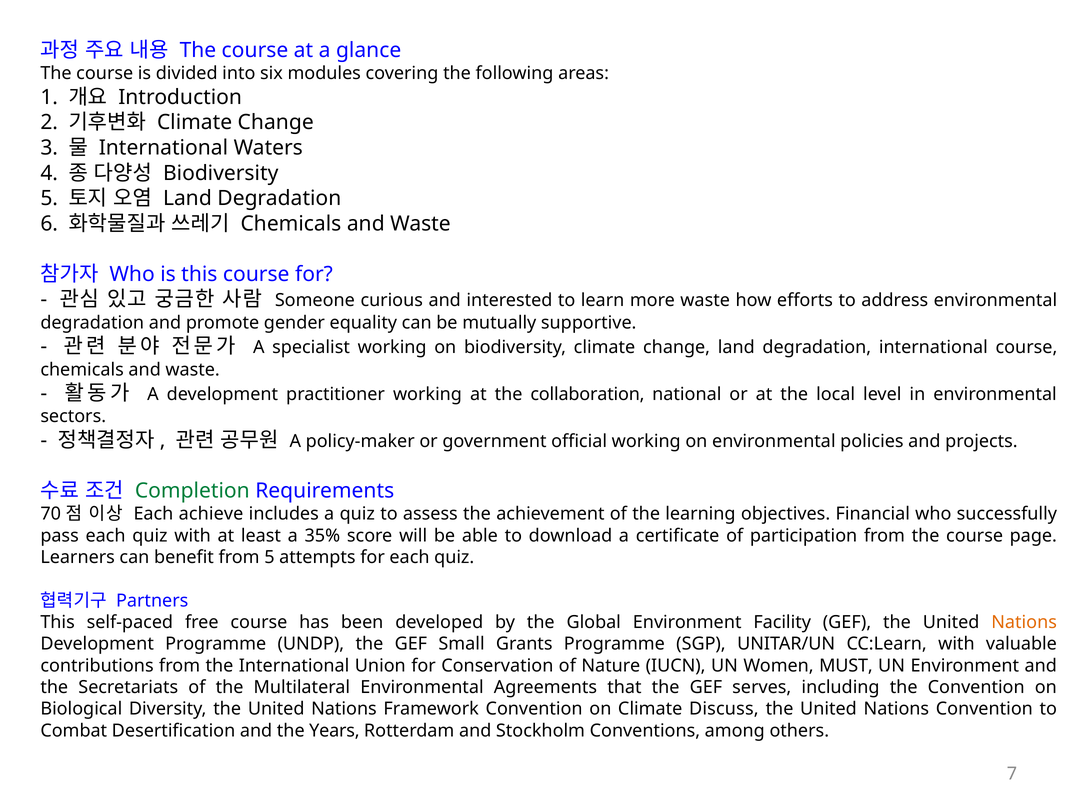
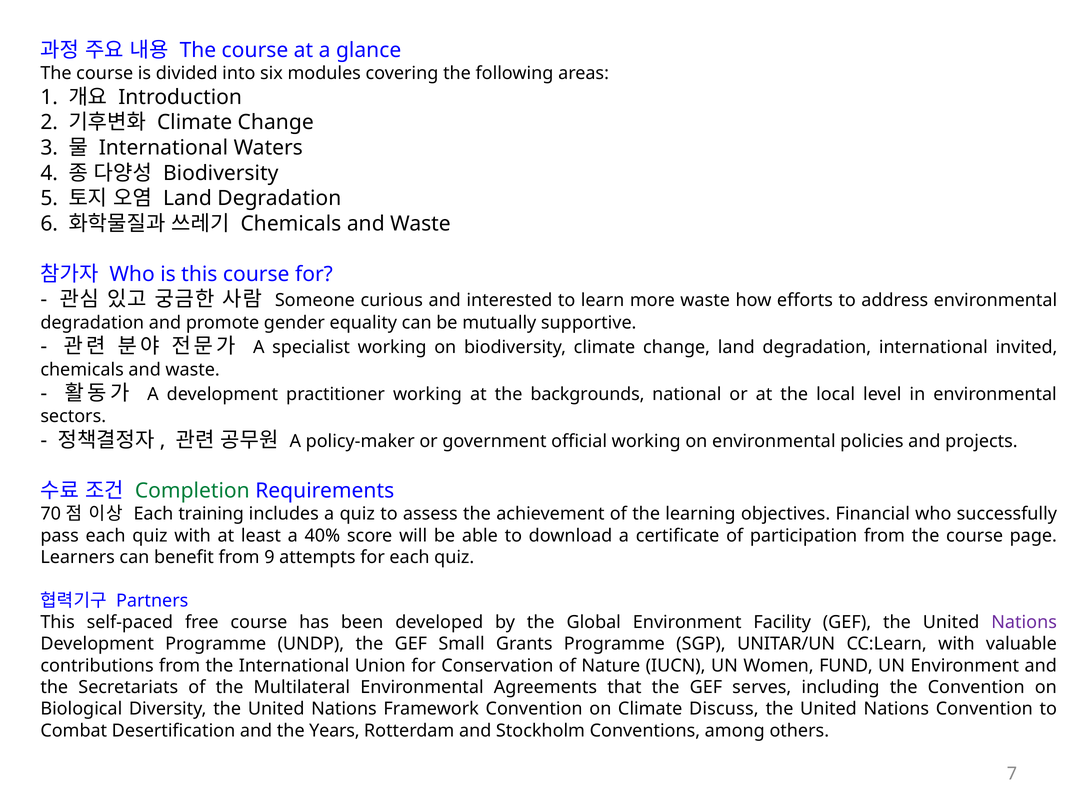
international course: course -> invited (1026, 347)
collaboration: collaboration -> backgrounds (587, 394)
achieve: achieve -> training (211, 514)
35%: 35% -> 40% (322, 535)
from 5: 5 -> 9 (269, 557)
Nations colour: orange -> purple (1024, 622)
MUST: MUST -> FUND (846, 665)
